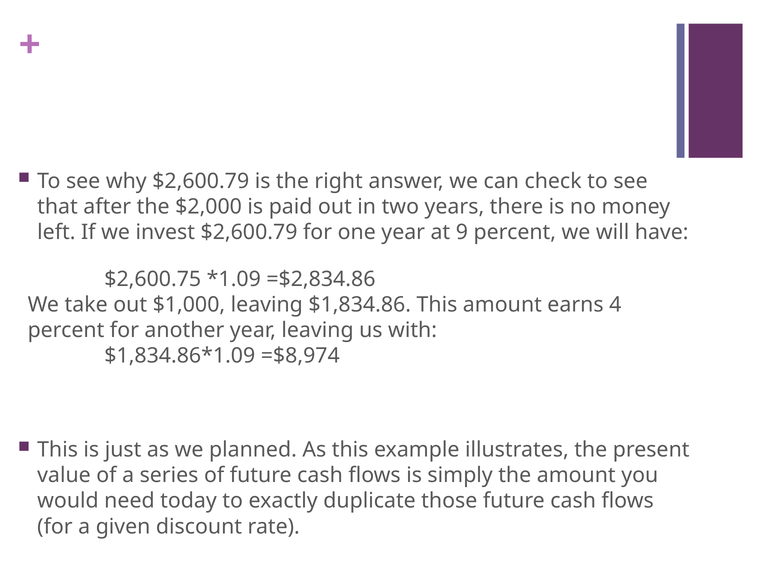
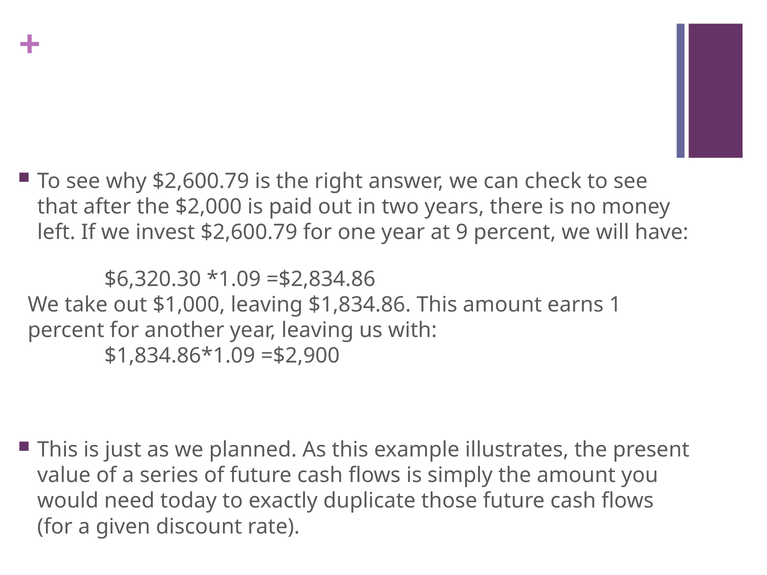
$2,600.75: $2,600.75 -> $6,320.30 (153, 279)
4: 4 -> 1 (615, 305)
=$8,974: =$8,974 -> =$2,900 (300, 356)
